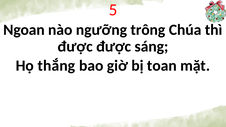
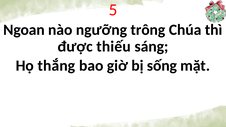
được được: được -> thiếu (114, 47)
toan: toan -> sống (162, 66)
